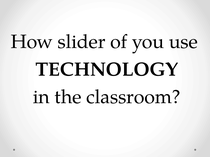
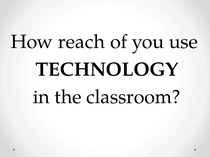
slider: slider -> reach (81, 42)
